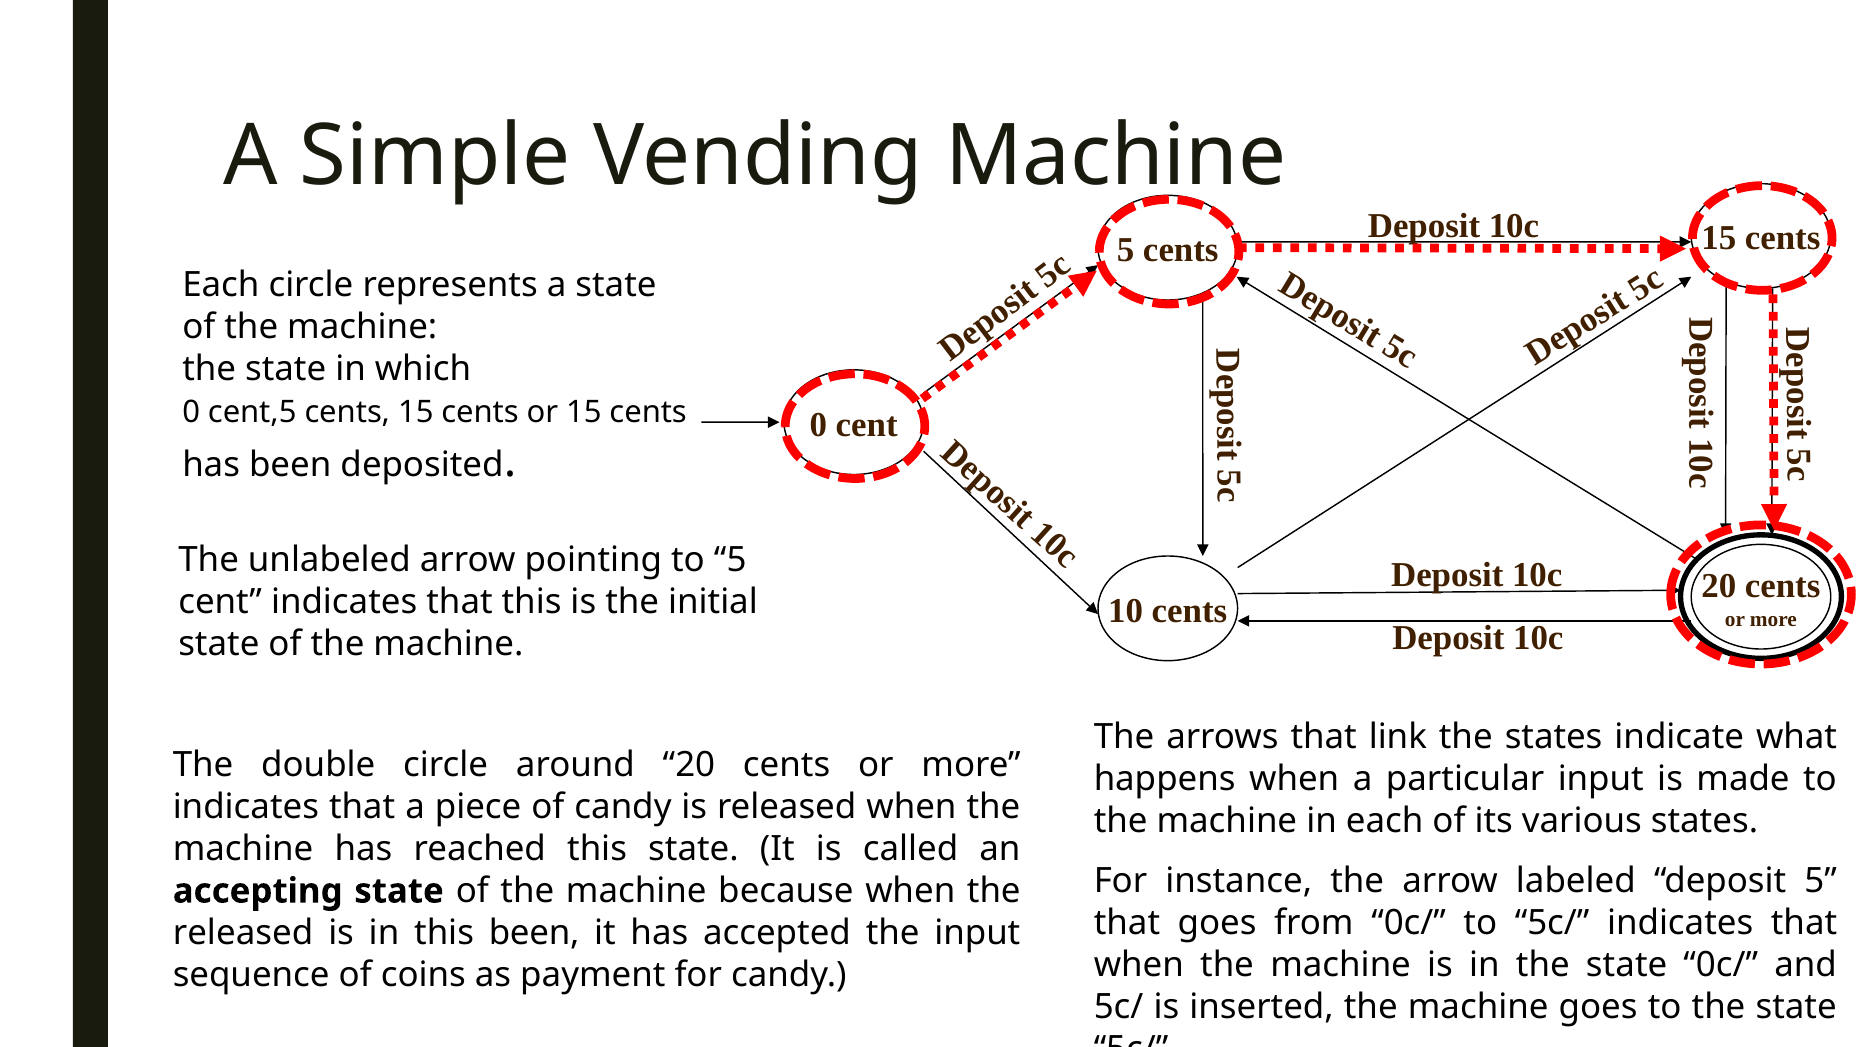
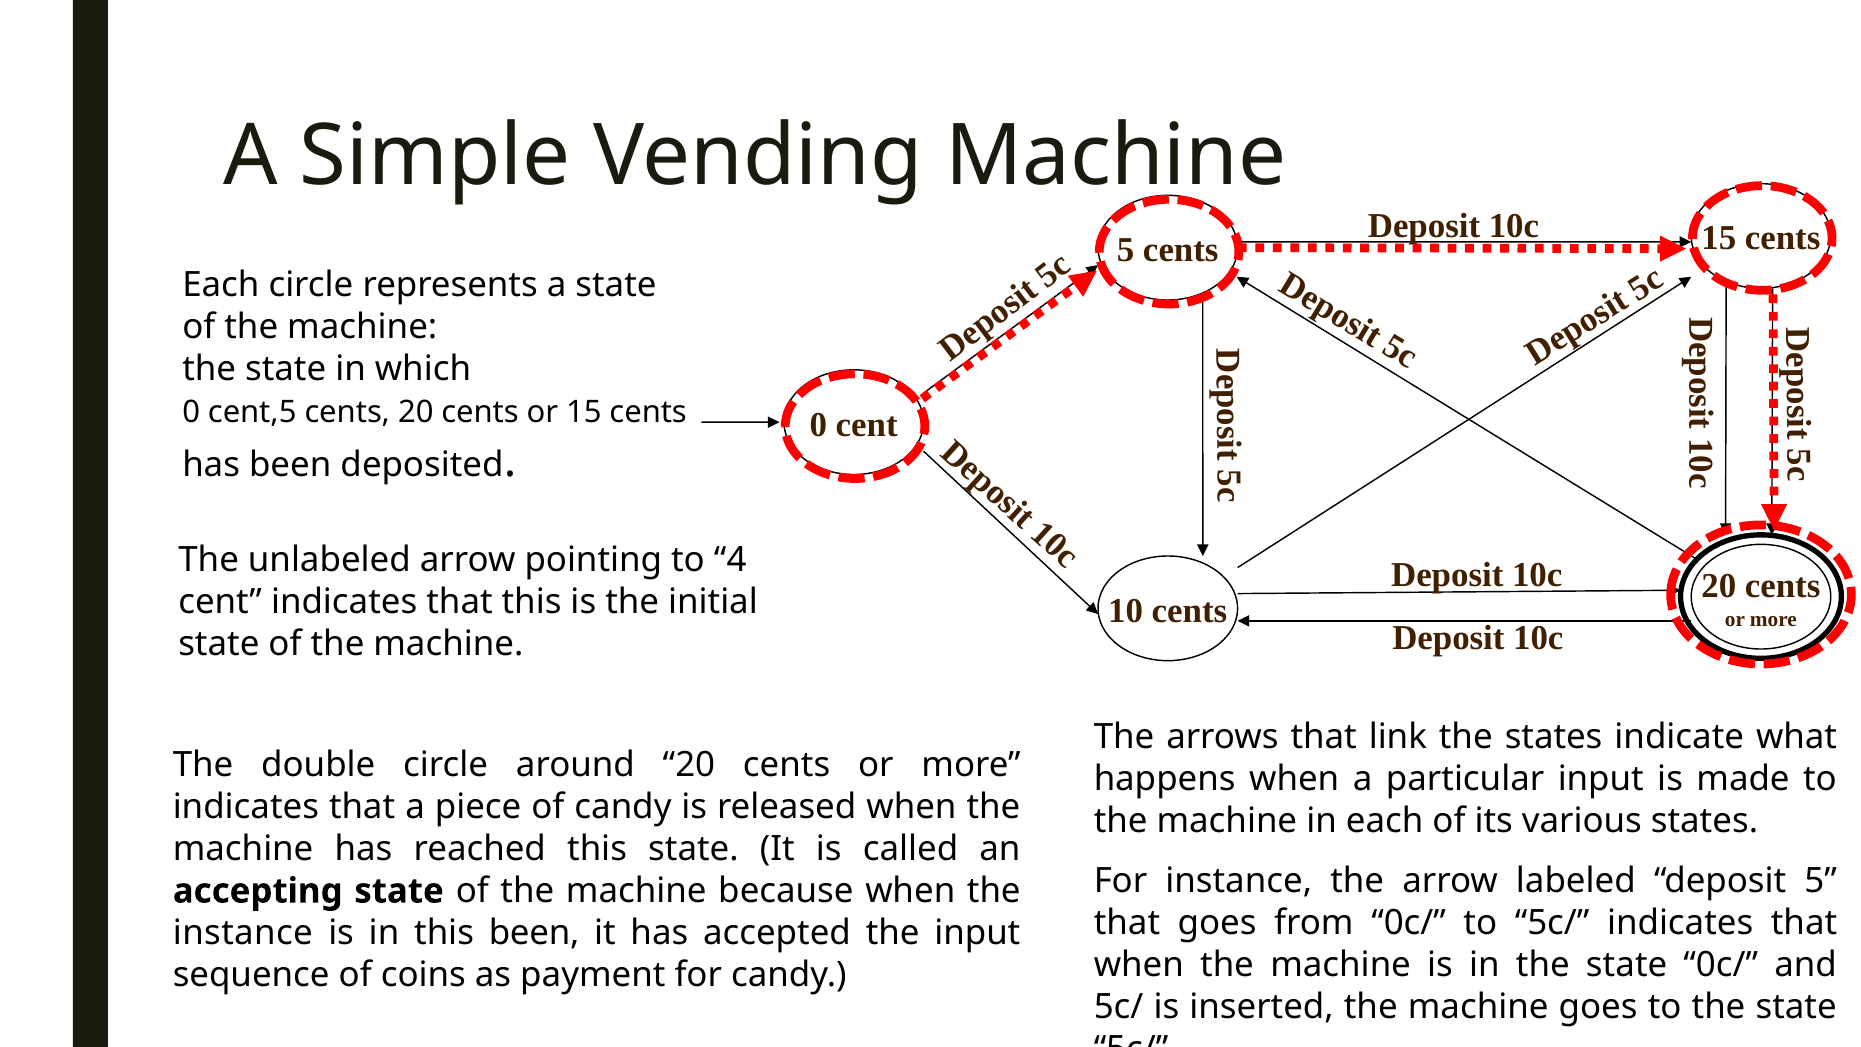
cent,5 cents 15: 15 -> 20 (416, 412)
to 5: 5 -> 4 (730, 560)
released: released -> instance (243, 933)
